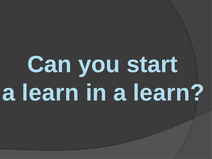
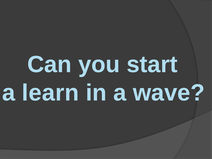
in a learn: learn -> wave (169, 93)
